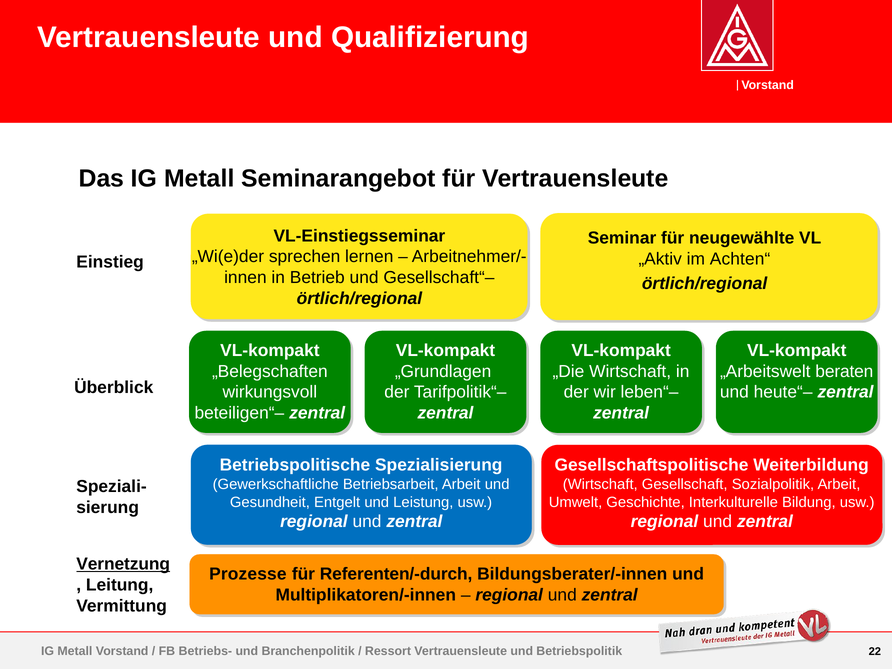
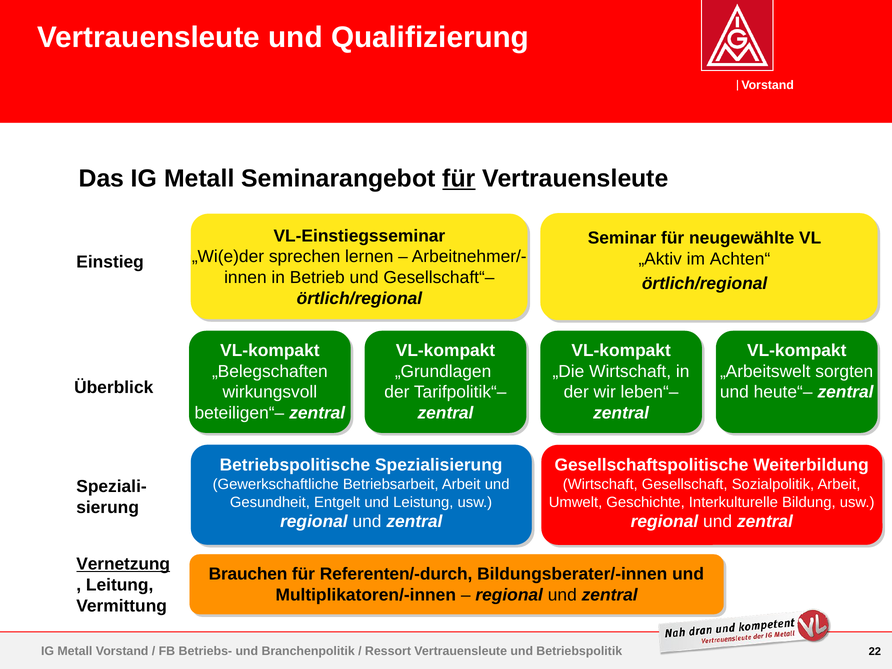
für underline: none -> present (459, 179)
beraten: beraten -> sorgten (844, 371)
Prozesse: Prozesse -> Brauchen (248, 574)
